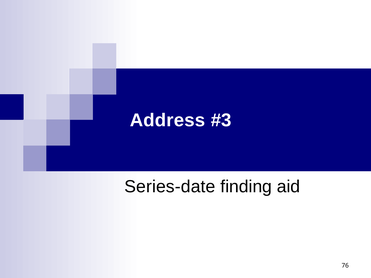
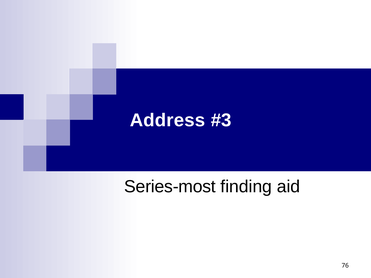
Series-date: Series-date -> Series-most (170, 187)
